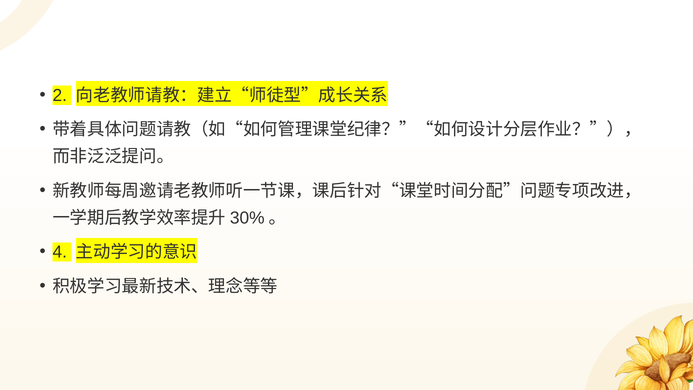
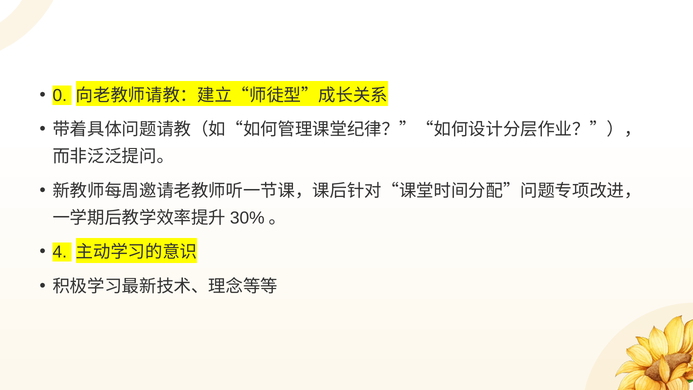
2: 2 -> 0 (60, 95)
